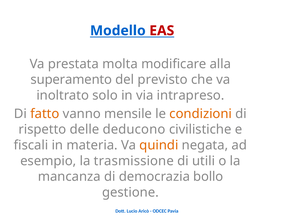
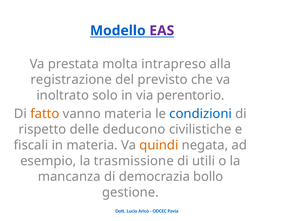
EAS colour: red -> purple (162, 31)
modificare: modificare -> intrapreso (174, 64)
superamento: superamento -> registrazione (71, 79)
intrapreso: intrapreso -> perentorio (191, 95)
vanno mensile: mensile -> materia (128, 113)
condizioni colour: orange -> blue (201, 113)
